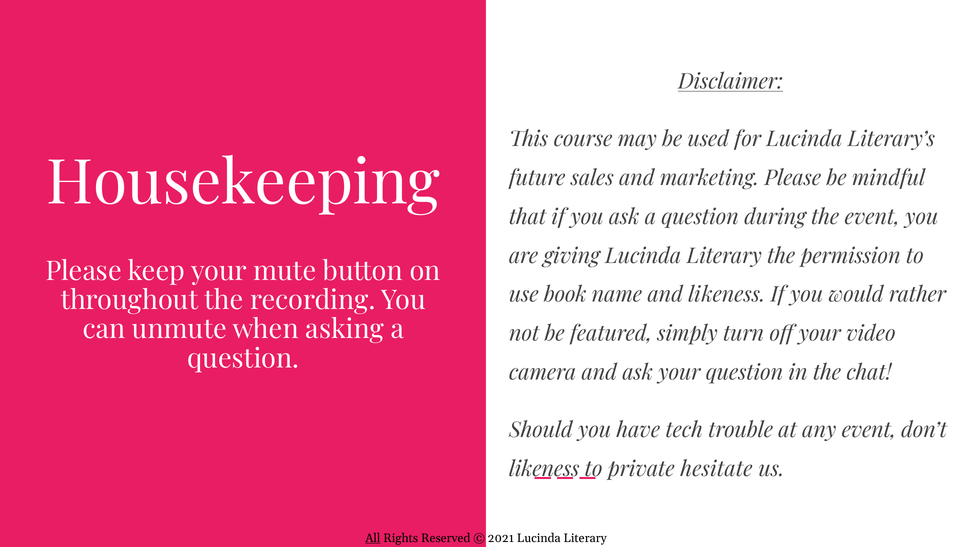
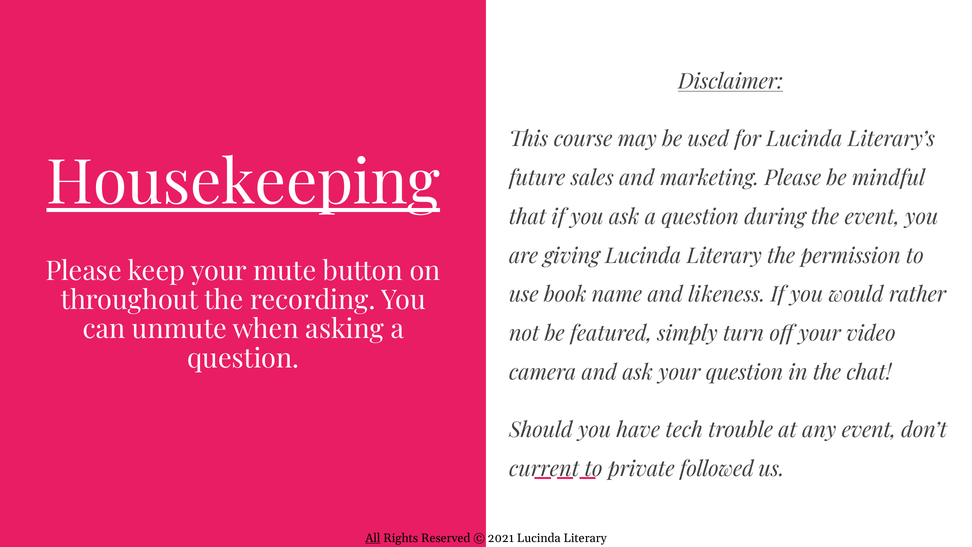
Housekeeping underline: none -> present (243, 183)
likeness: likeness -> current (544, 469)
hesitate: hesitate -> followed (717, 469)
